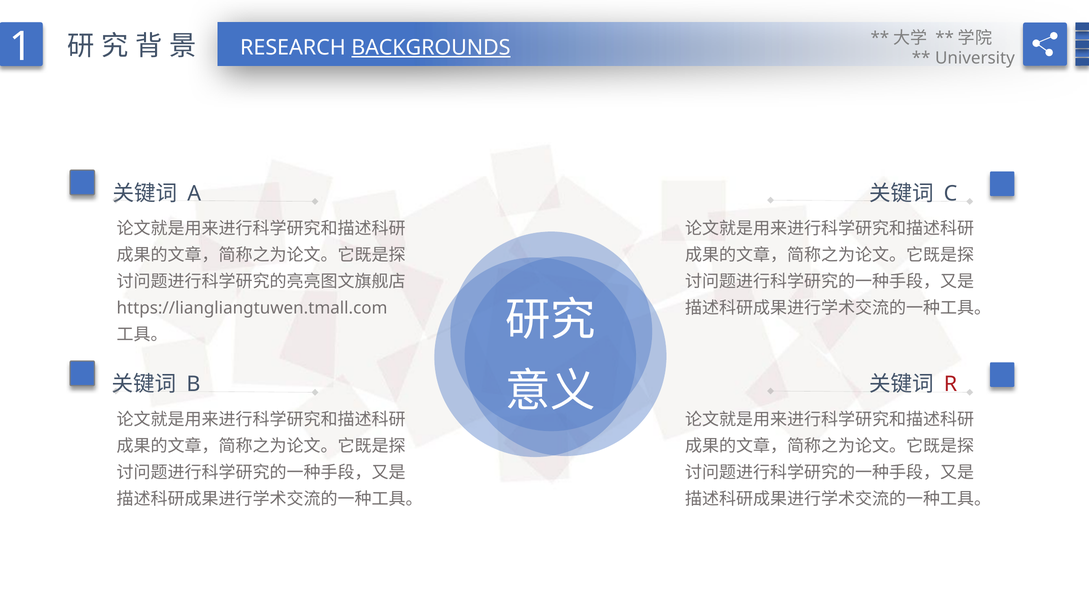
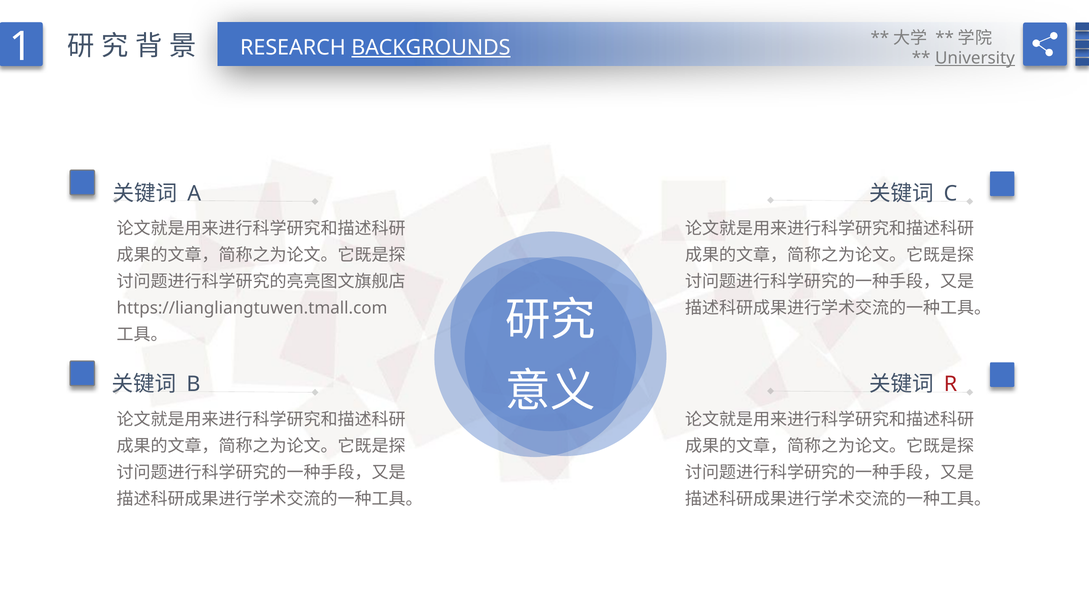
University underline: none -> present (975, 58)
